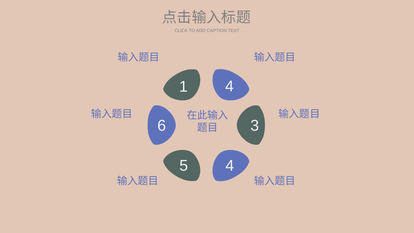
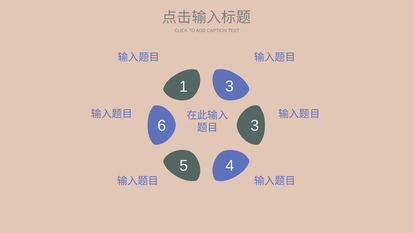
1 4: 4 -> 3 (229, 86)
